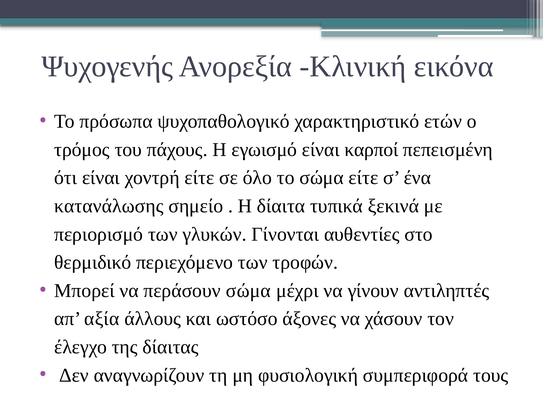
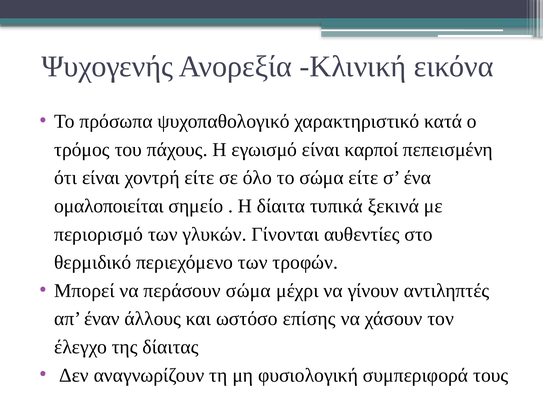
ετών: ετών -> κατά (443, 121)
κατανάλωσης: κατανάλωσης -> ομαλοποιείται (109, 206)
αξία: αξία -> έναν (102, 319)
άξονες: άξονες -> επίσης (309, 319)
